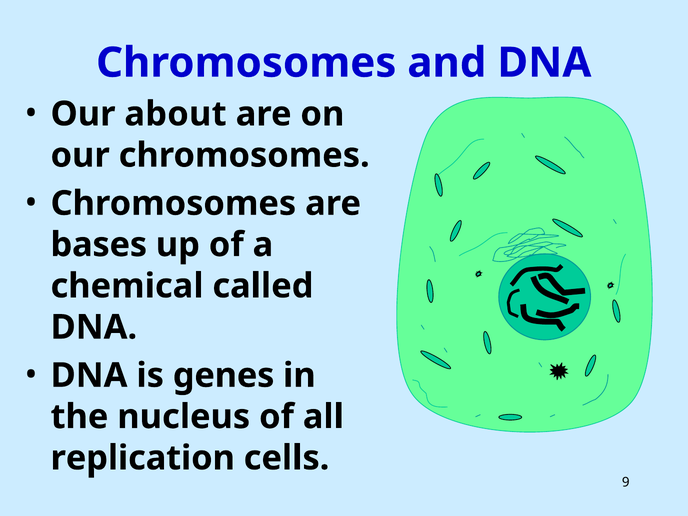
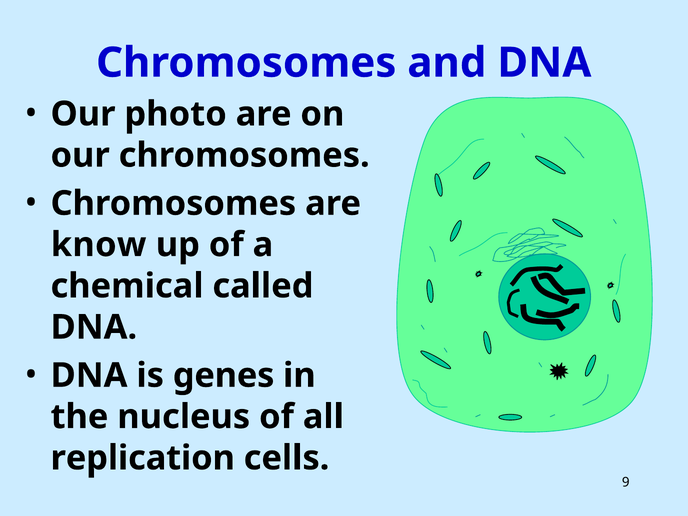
about: about -> photo (176, 114)
bases: bases -> know (99, 245)
